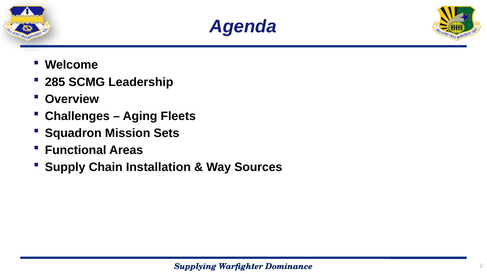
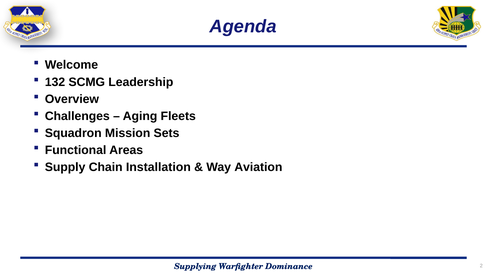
285: 285 -> 132 (55, 82)
Sources: Sources -> Aviation (258, 167)
